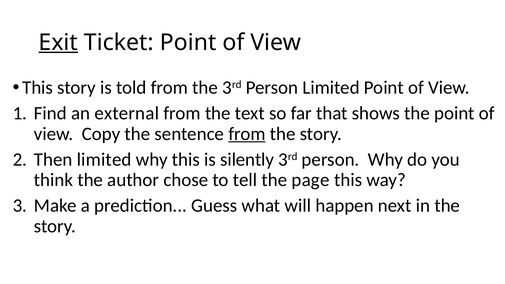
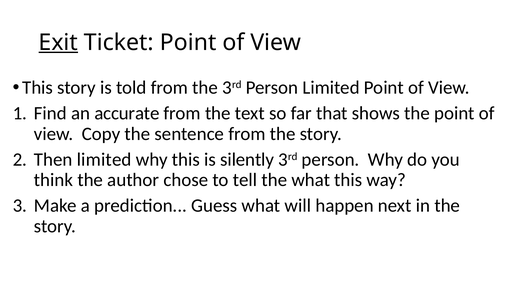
external: external -> accurate (127, 113)
from underline: present -> none (247, 134)
the page: page -> what (311, 180)
